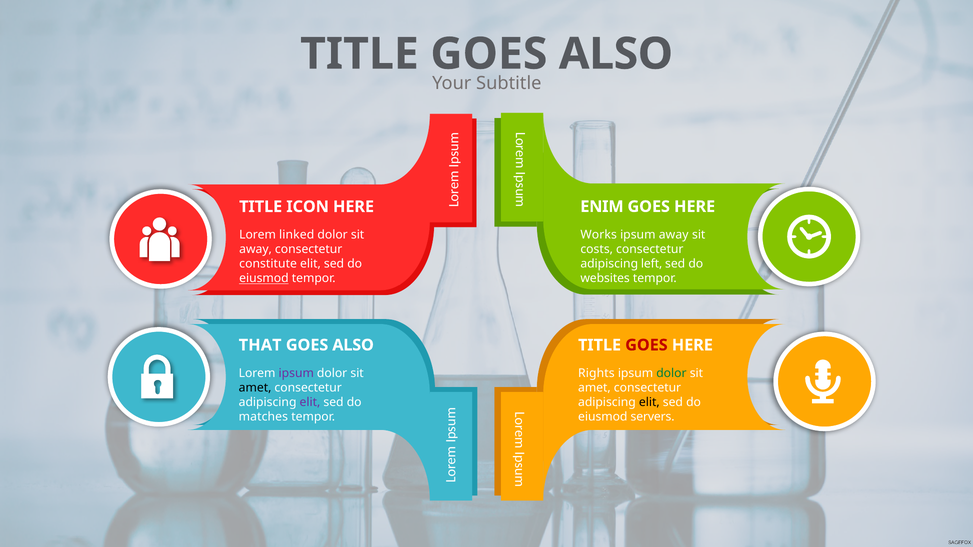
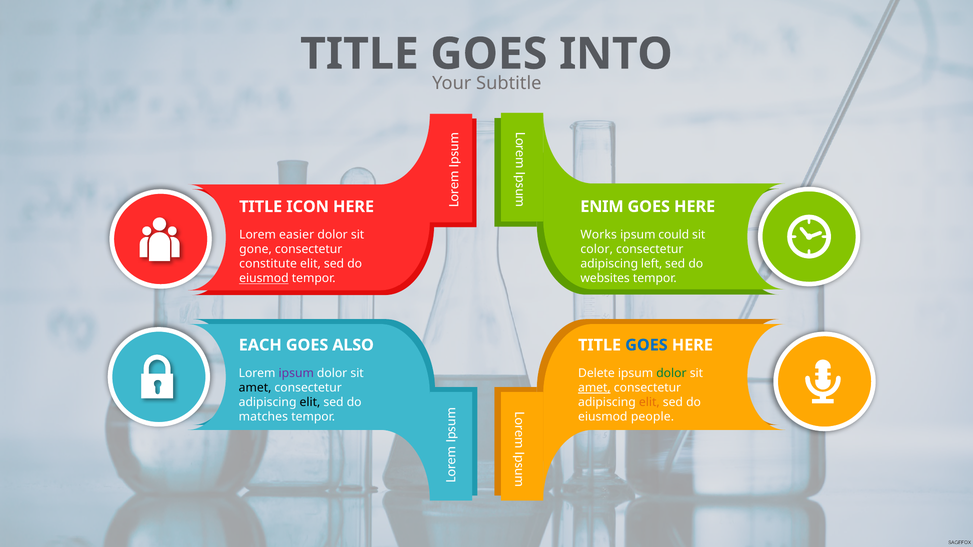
ALSO: ALSO -> INTO (616, 54)
ipsum away: away -> could (674, 235)
linked: linked -> easier (297, 235)
costs: costs -> color (597, 249)
away: away -> gone (256, 249)
THAT: THAT -> EACH (260, 345)
GOES colour: red -> blue (646, 345)
Rights: Rights -> Delete (596, 373)
amet underline: none -> present (594, 388)
elit colour: purple -> black (310, 402)
elit colour: black -> orange (649, 402)
servers: servers -> people (652, 417)
